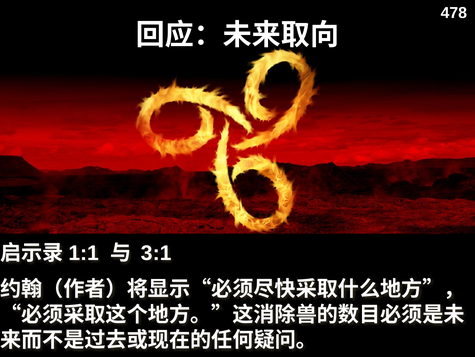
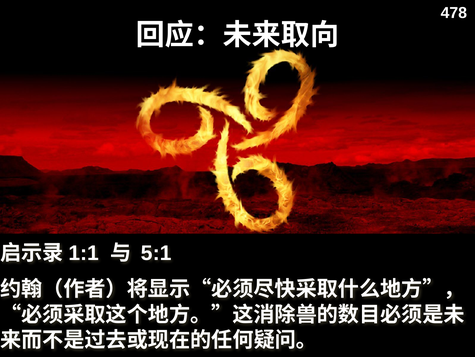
3:1: 3:1 -> 5:1 (156, 253)
